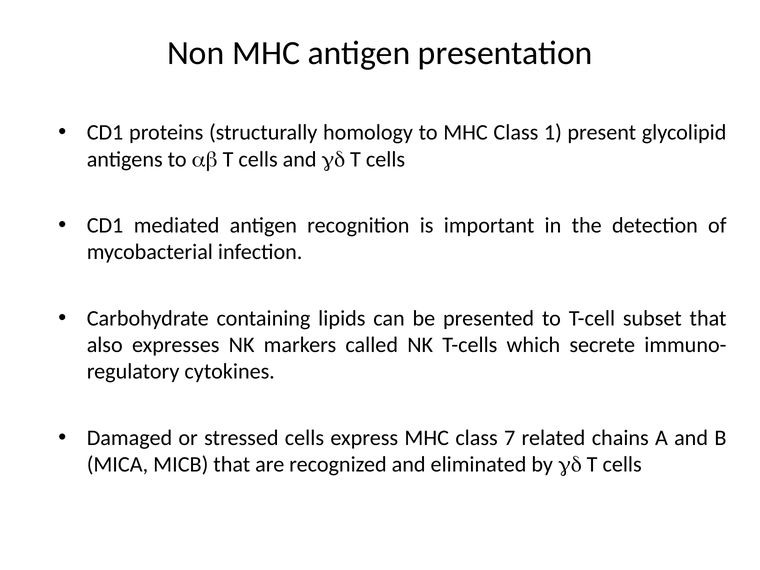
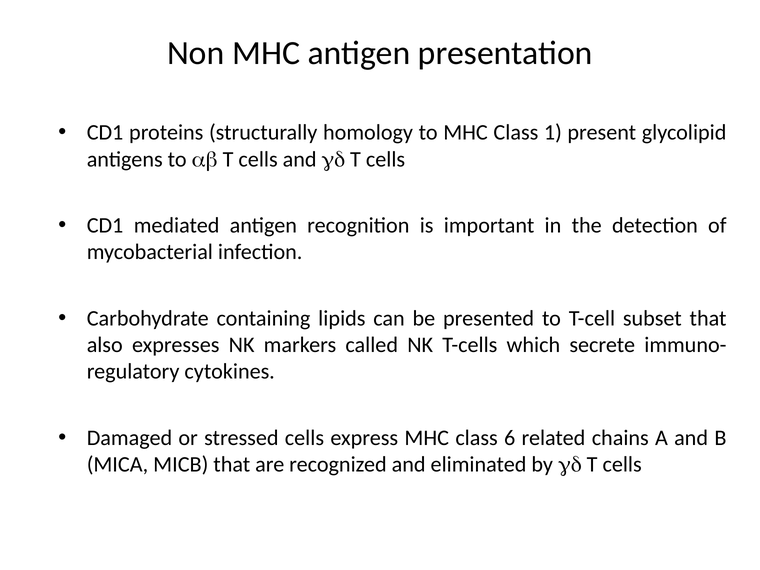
7: 7 -> 6 (510, 438)
